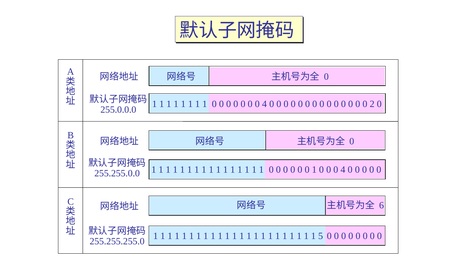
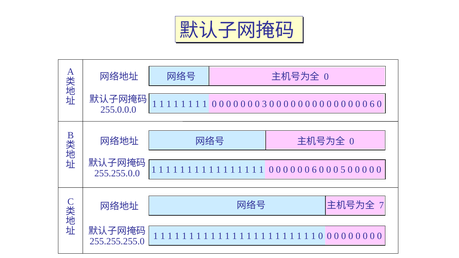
4: 4 -> 3 (264, 104)
2: 2 -> 6 (372, 104)
1: 1 -> 6 (314, 170)
4: 4 -> 5 (343, 170)
6: 6 -> 7 (382, 206)
5: 5 -> 0 (321, 236)
